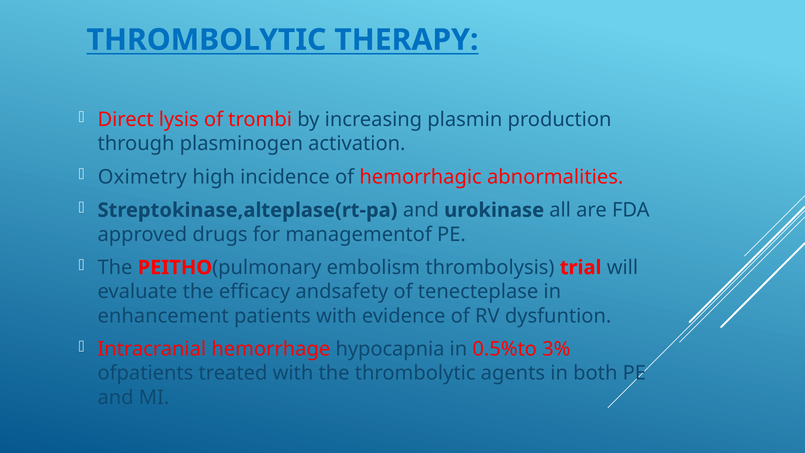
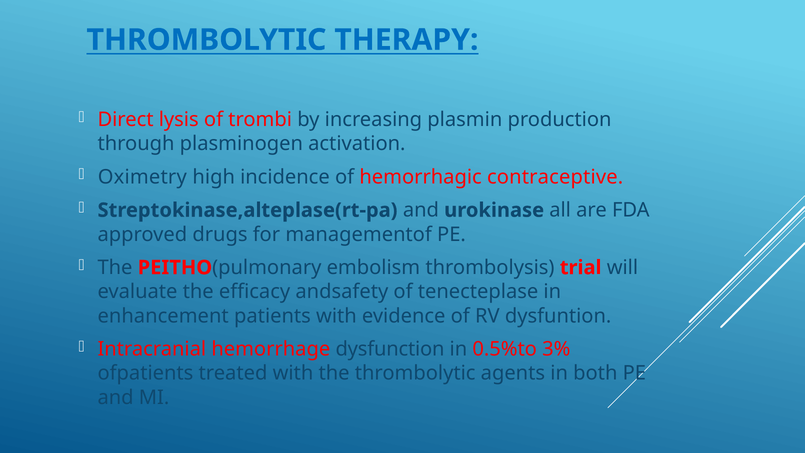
abnormalities: abnormalities -> contraceptive (555, 177)
hypocapnia: hypocapnia -> dysfunction (390, 349)
